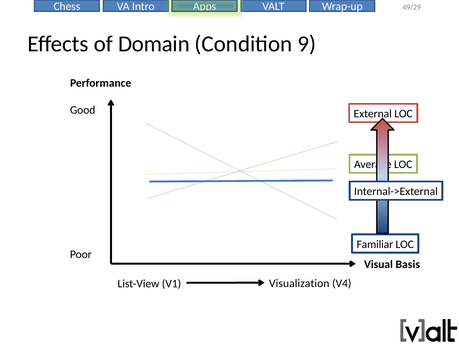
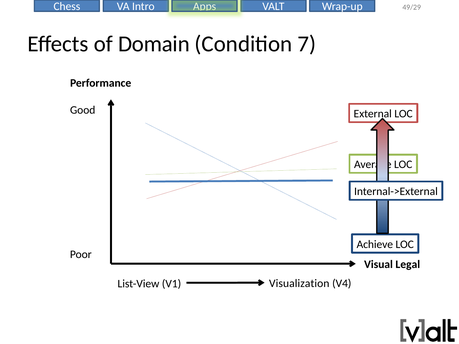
9: 9 -> 7 (307, 44)
Familiar: Familiar -> Achieve (375, 244)
Basis: Basis -> Legal (408, 265)
